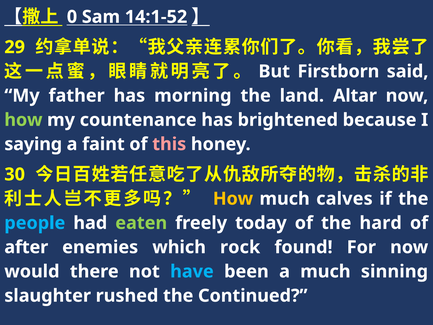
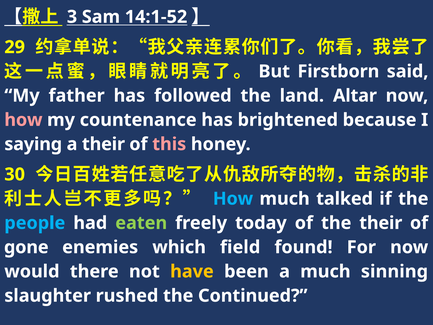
0: 0 -> 3 (72, 17)
morning: morning -> followed (193, 96)
how colour: light green -> pink (23, 120)
a faint: faint -> their (103, 144)
How colour: yellow -> light blue (233, 199)
calves: calves -> talked (345, 199)
the hard: hard -> their (381, 223)
after: after -> gone (26, 247)
rock: rock -> field (240, 247)
have colour: light blue -> yellow (192, 271)
